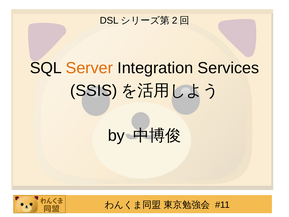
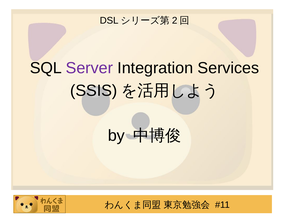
Server colour: orange -> purple (89, 68)
